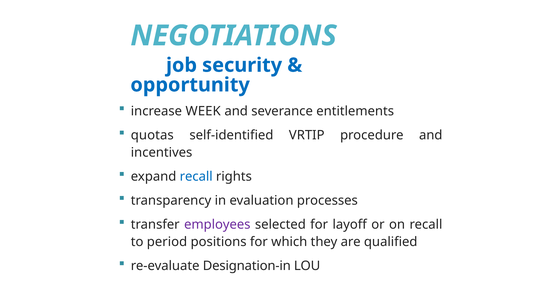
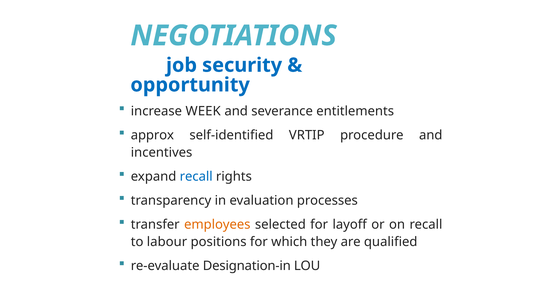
quotas: quotas -> approx (152, 135)
employees colour: purple -> orange (217, 225)
period: period -> labour (167, 242)
